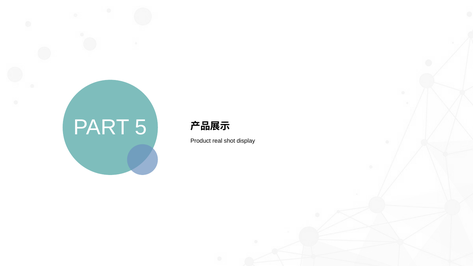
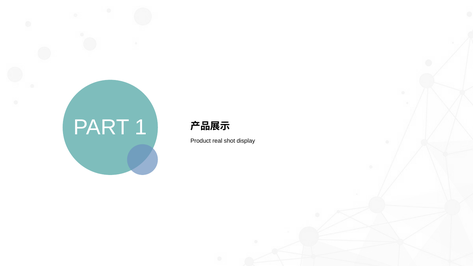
5: 5 -> 1 (141, 127)
